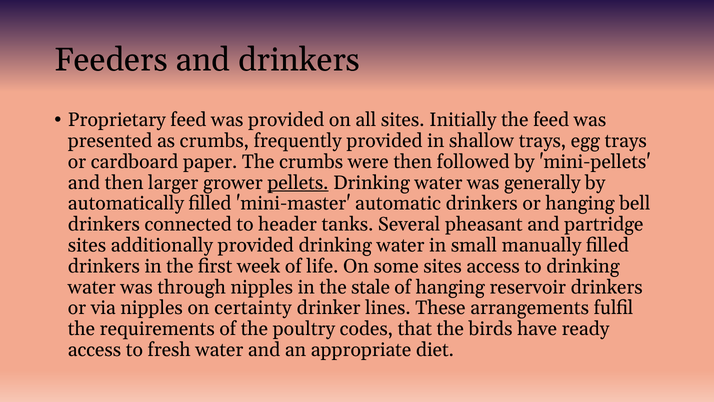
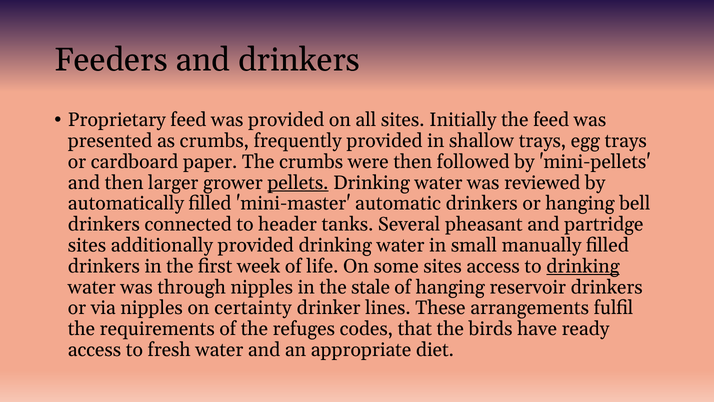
generally: generally -> reviewed (542, 183)
drinking underline: none -> present (583, 266)
poultry: poultry -> refuges (304, 329)
